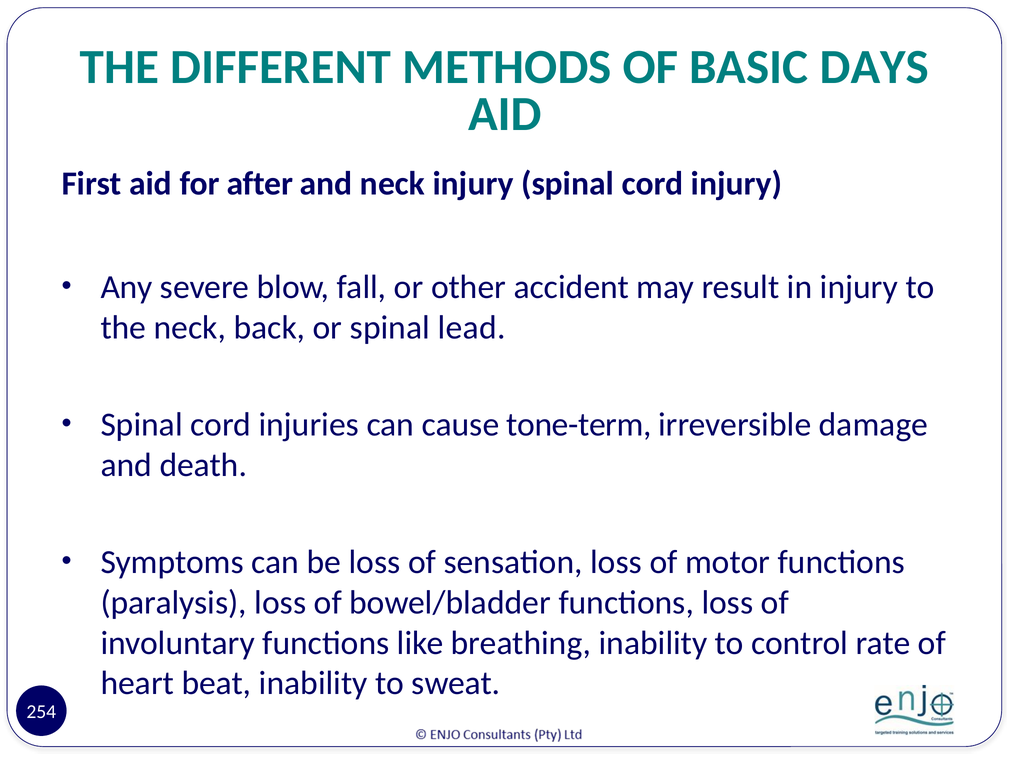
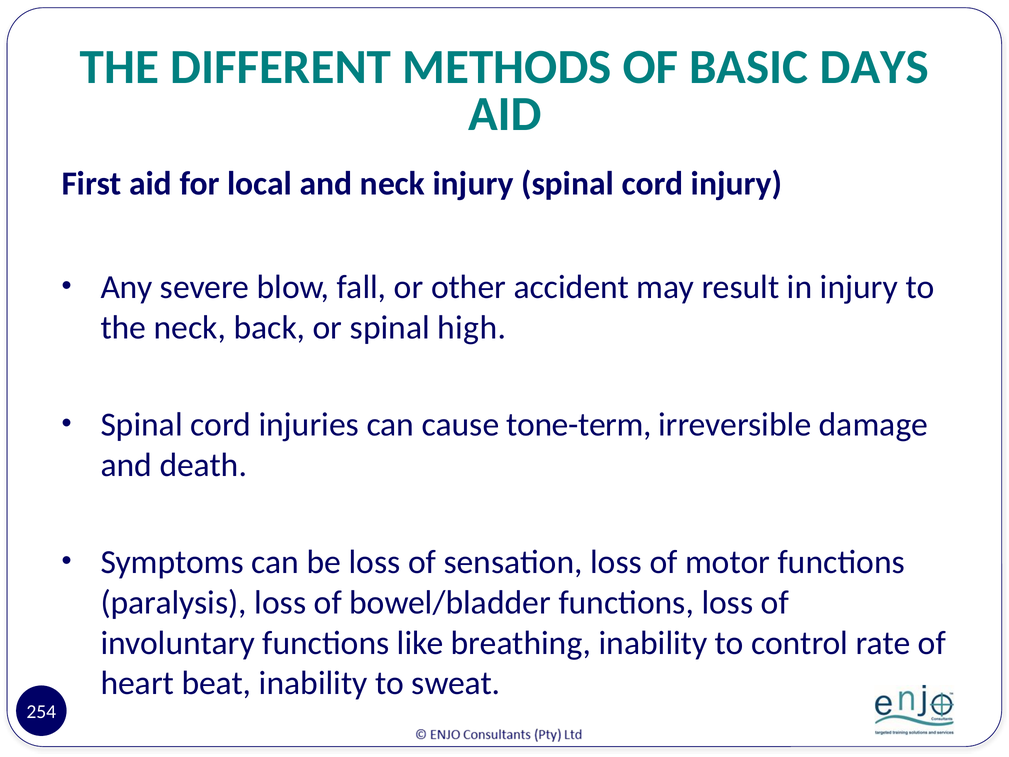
after: after -> local (260, 183)
lead: lead -> high (472, 328)
